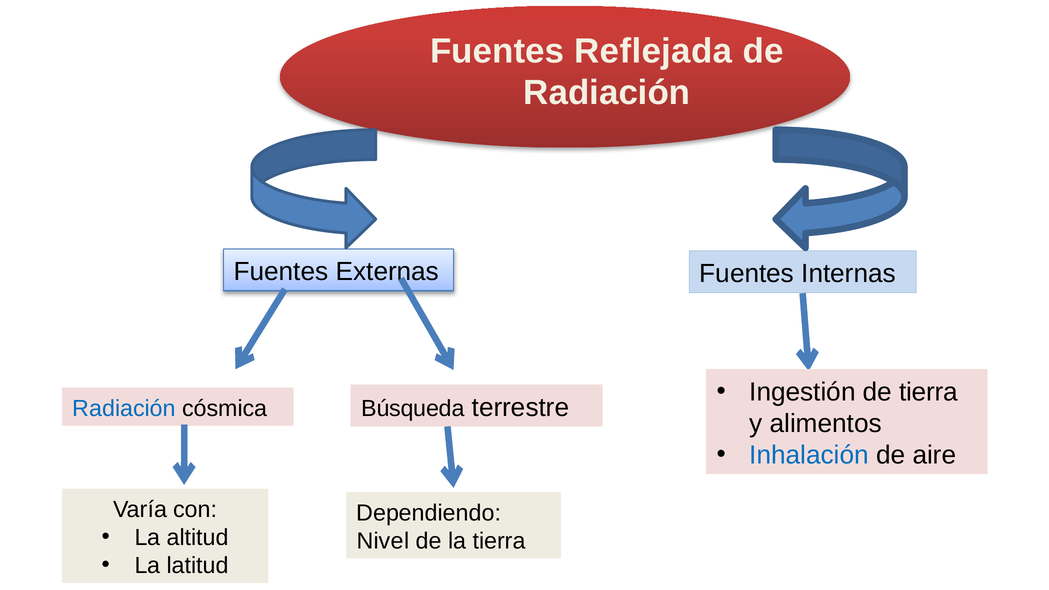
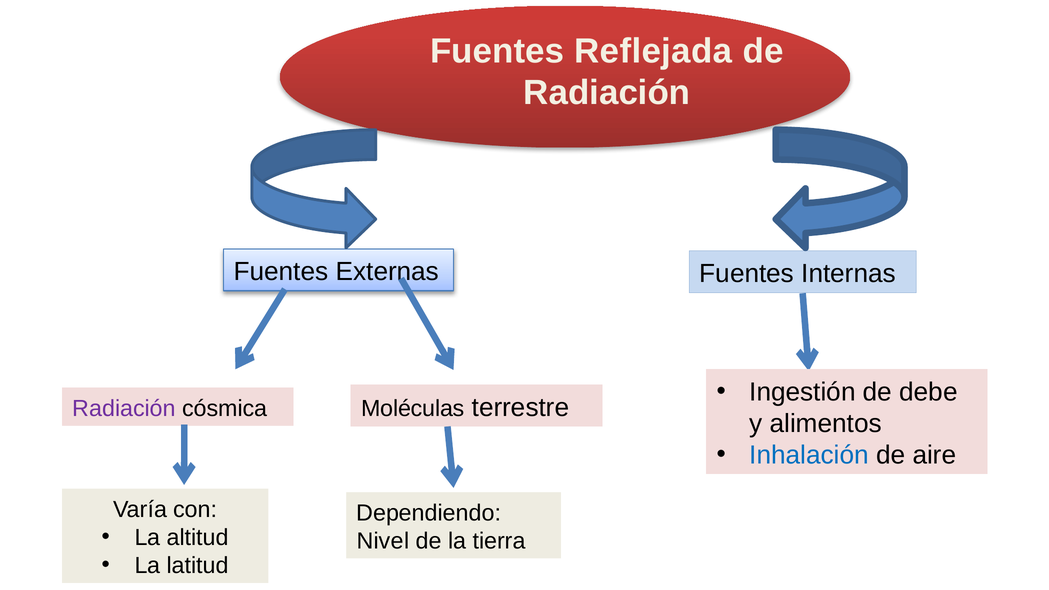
de tierra: tierra -> debe (928, 392)
Radiación colour: blue -> purple (124, 408)
Búsqueda: Búsqueda -> Moléculas (413, 408)
